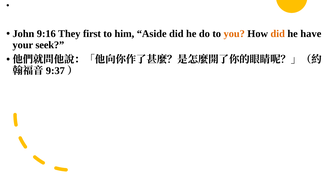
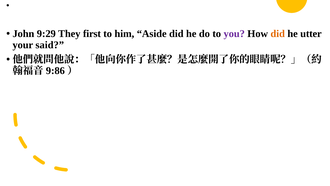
9:16: 9:16 -> 9:29 (46, 34)
you colour: orange -> purple (234, 34)
have: have -> utter (311, 34)
seek: seek -> said (50, 45)
9:37: 9:37 -> 9:86 (55, 71)
